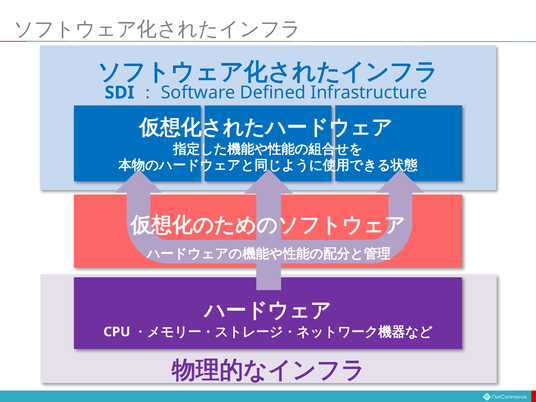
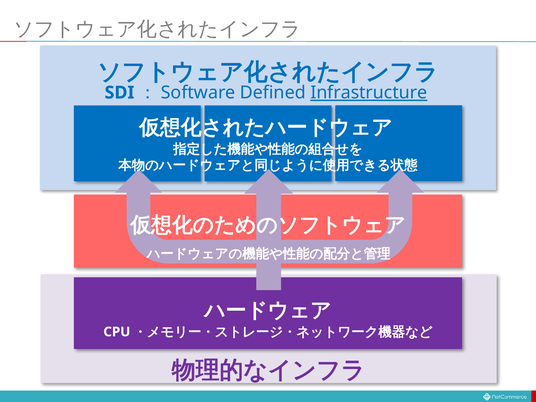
Infrastructure underline: none -> present (369, 93)
